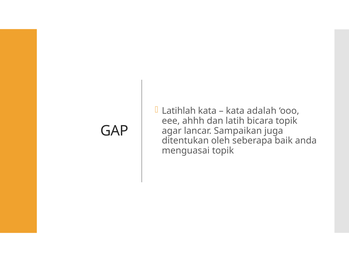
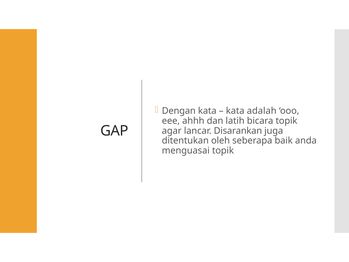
Latihlah: Latihlah -> Dengan (179, 111)
Sampaikan: Sampaikan -> Disarankan (238, 131)
